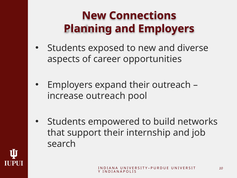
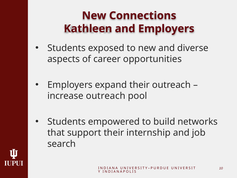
Planning: Planning -> Kathleen (88, 29)
